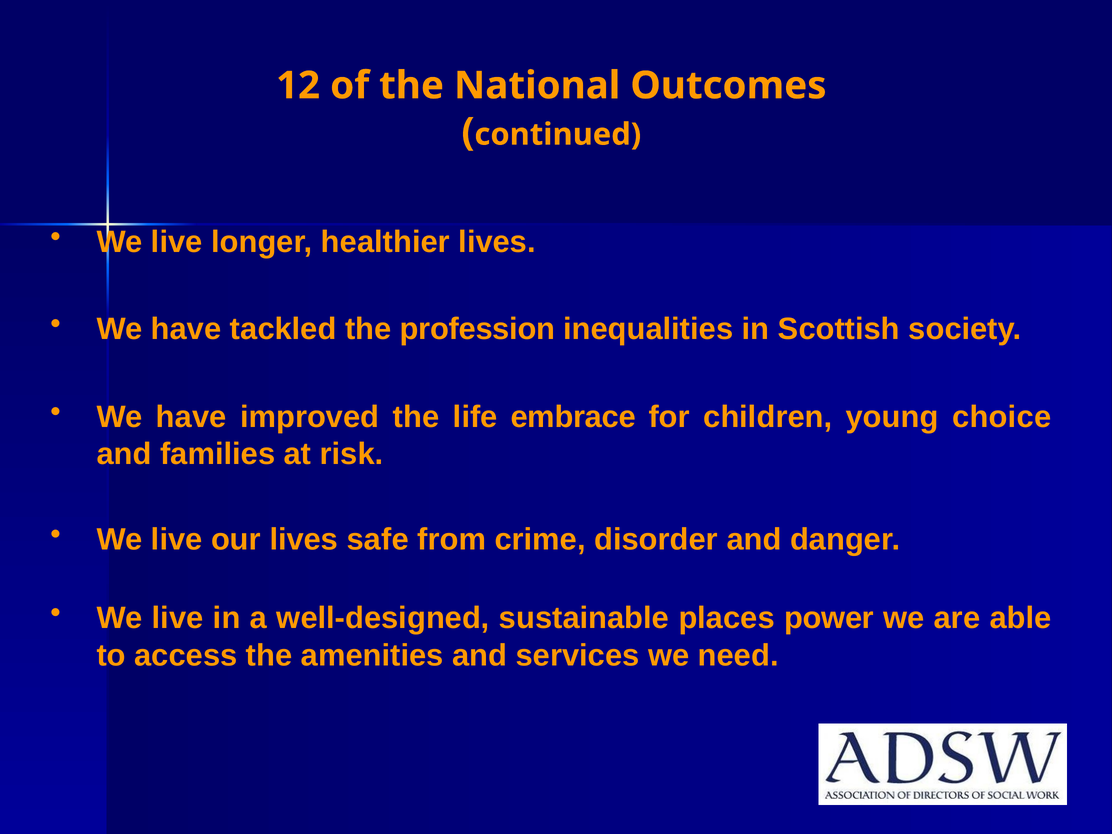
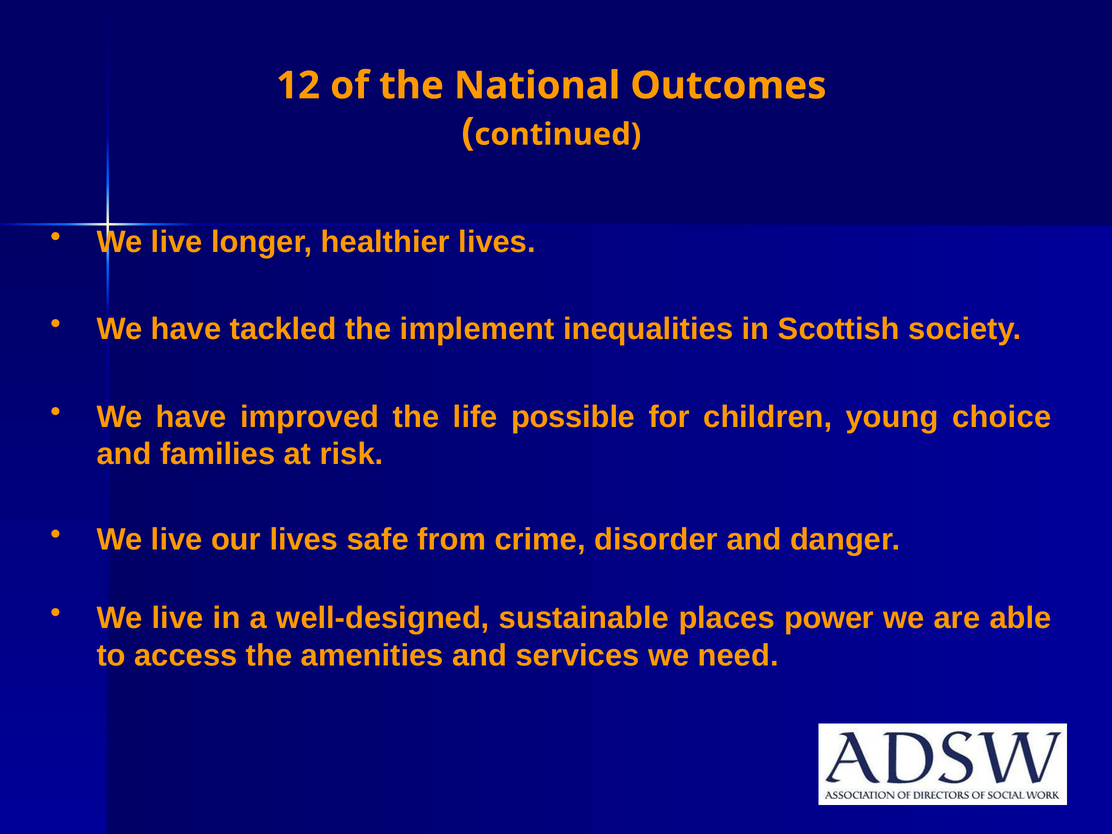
profession: profession -> implement (477, 329)
embrace: embrace -> possible (573, 417)
